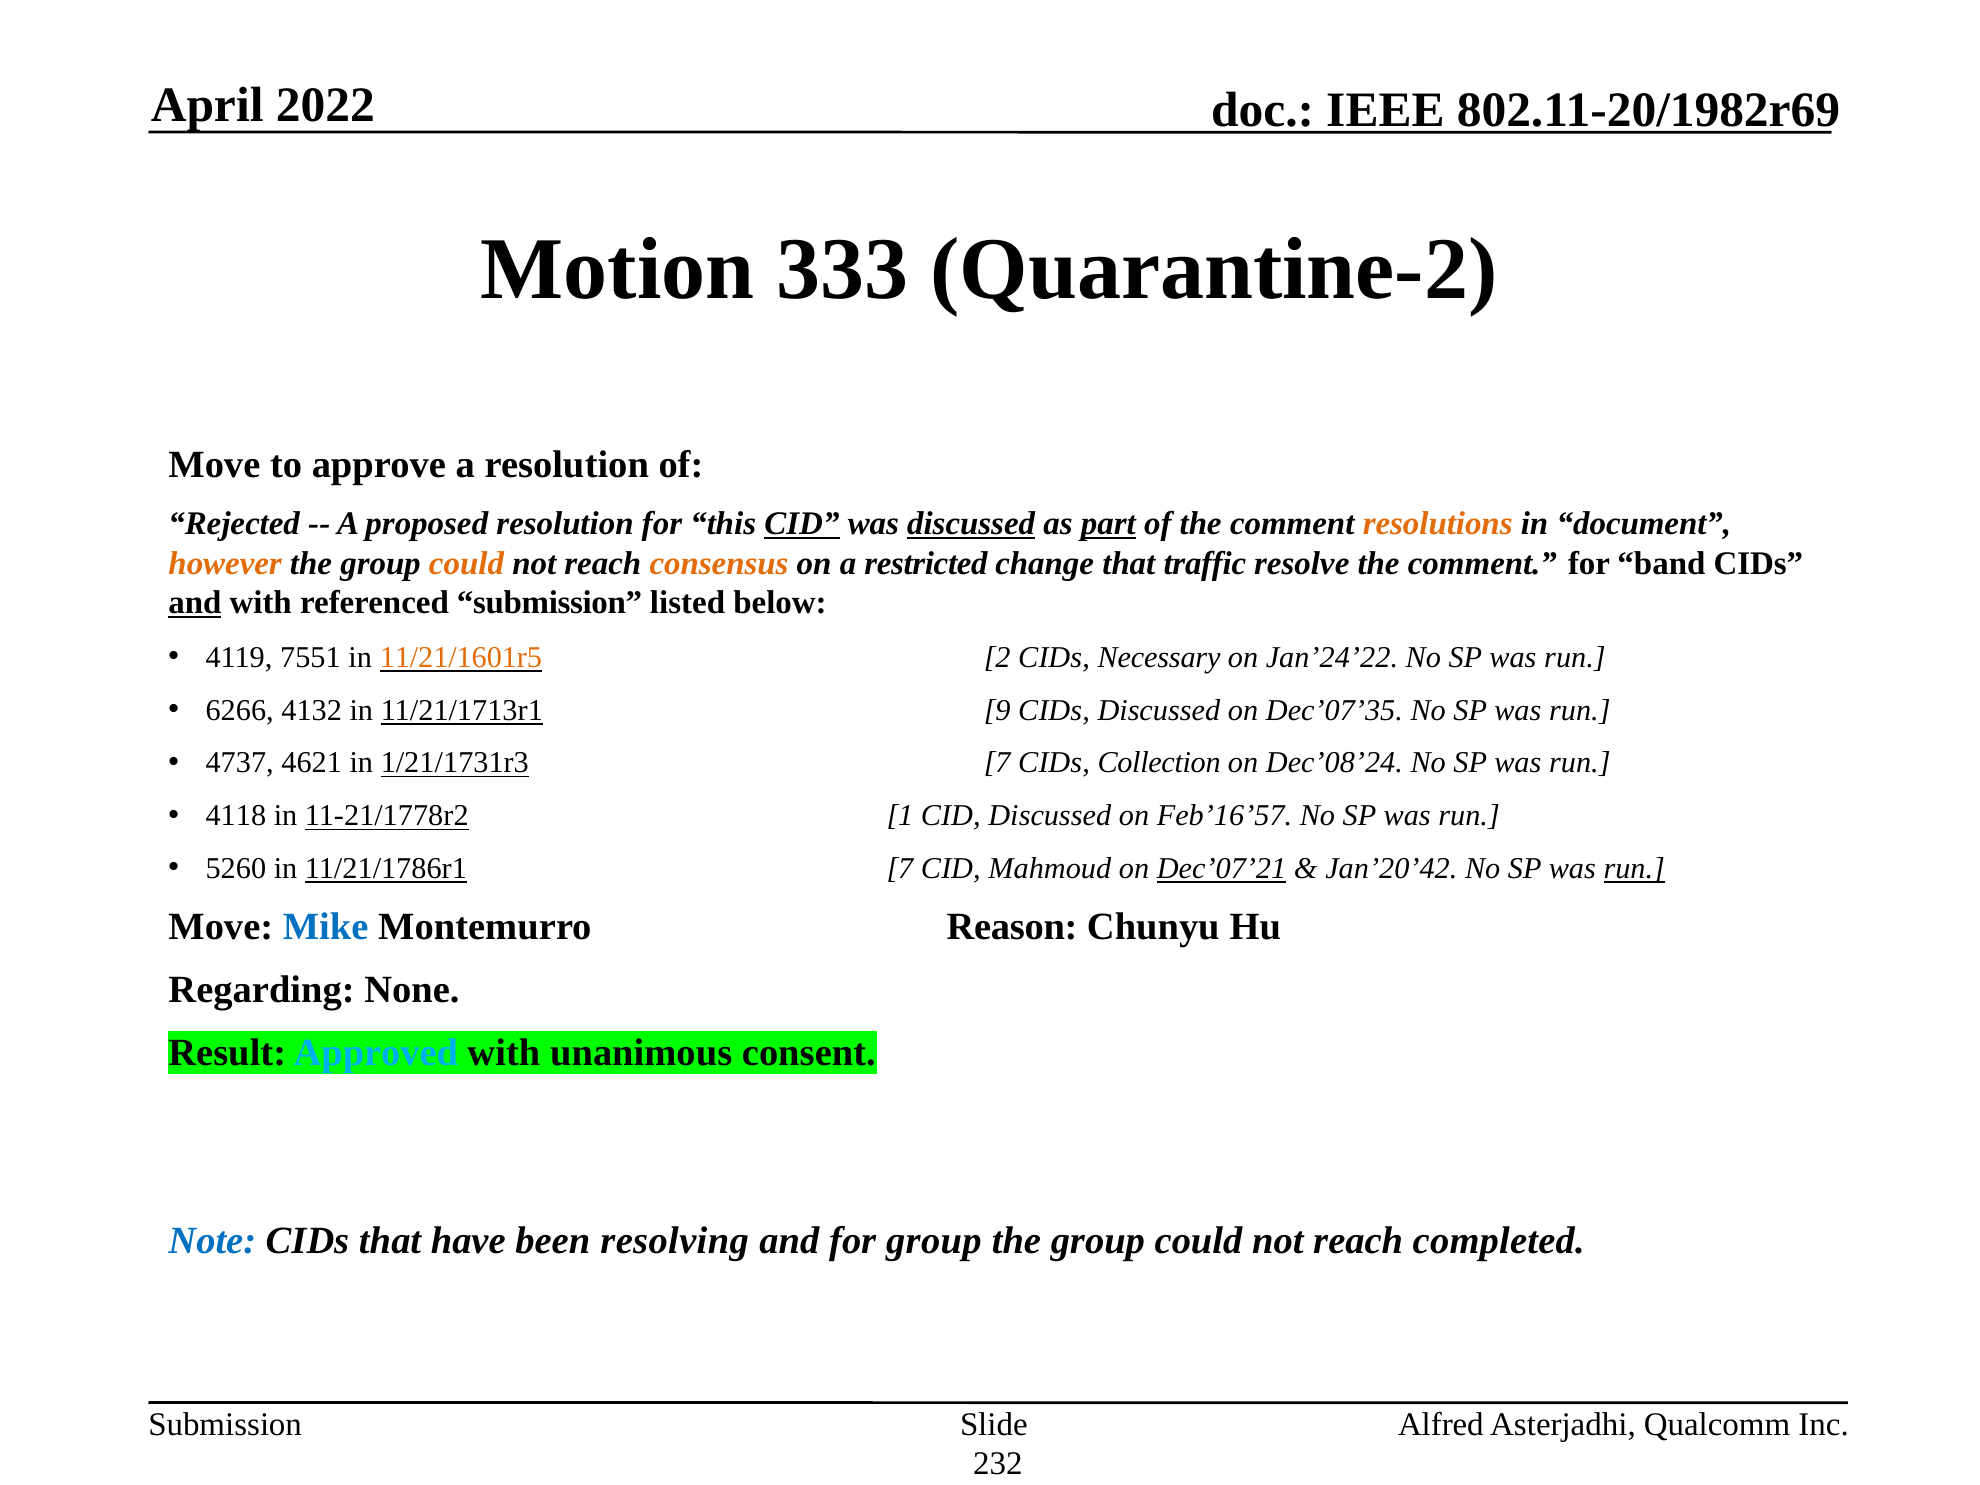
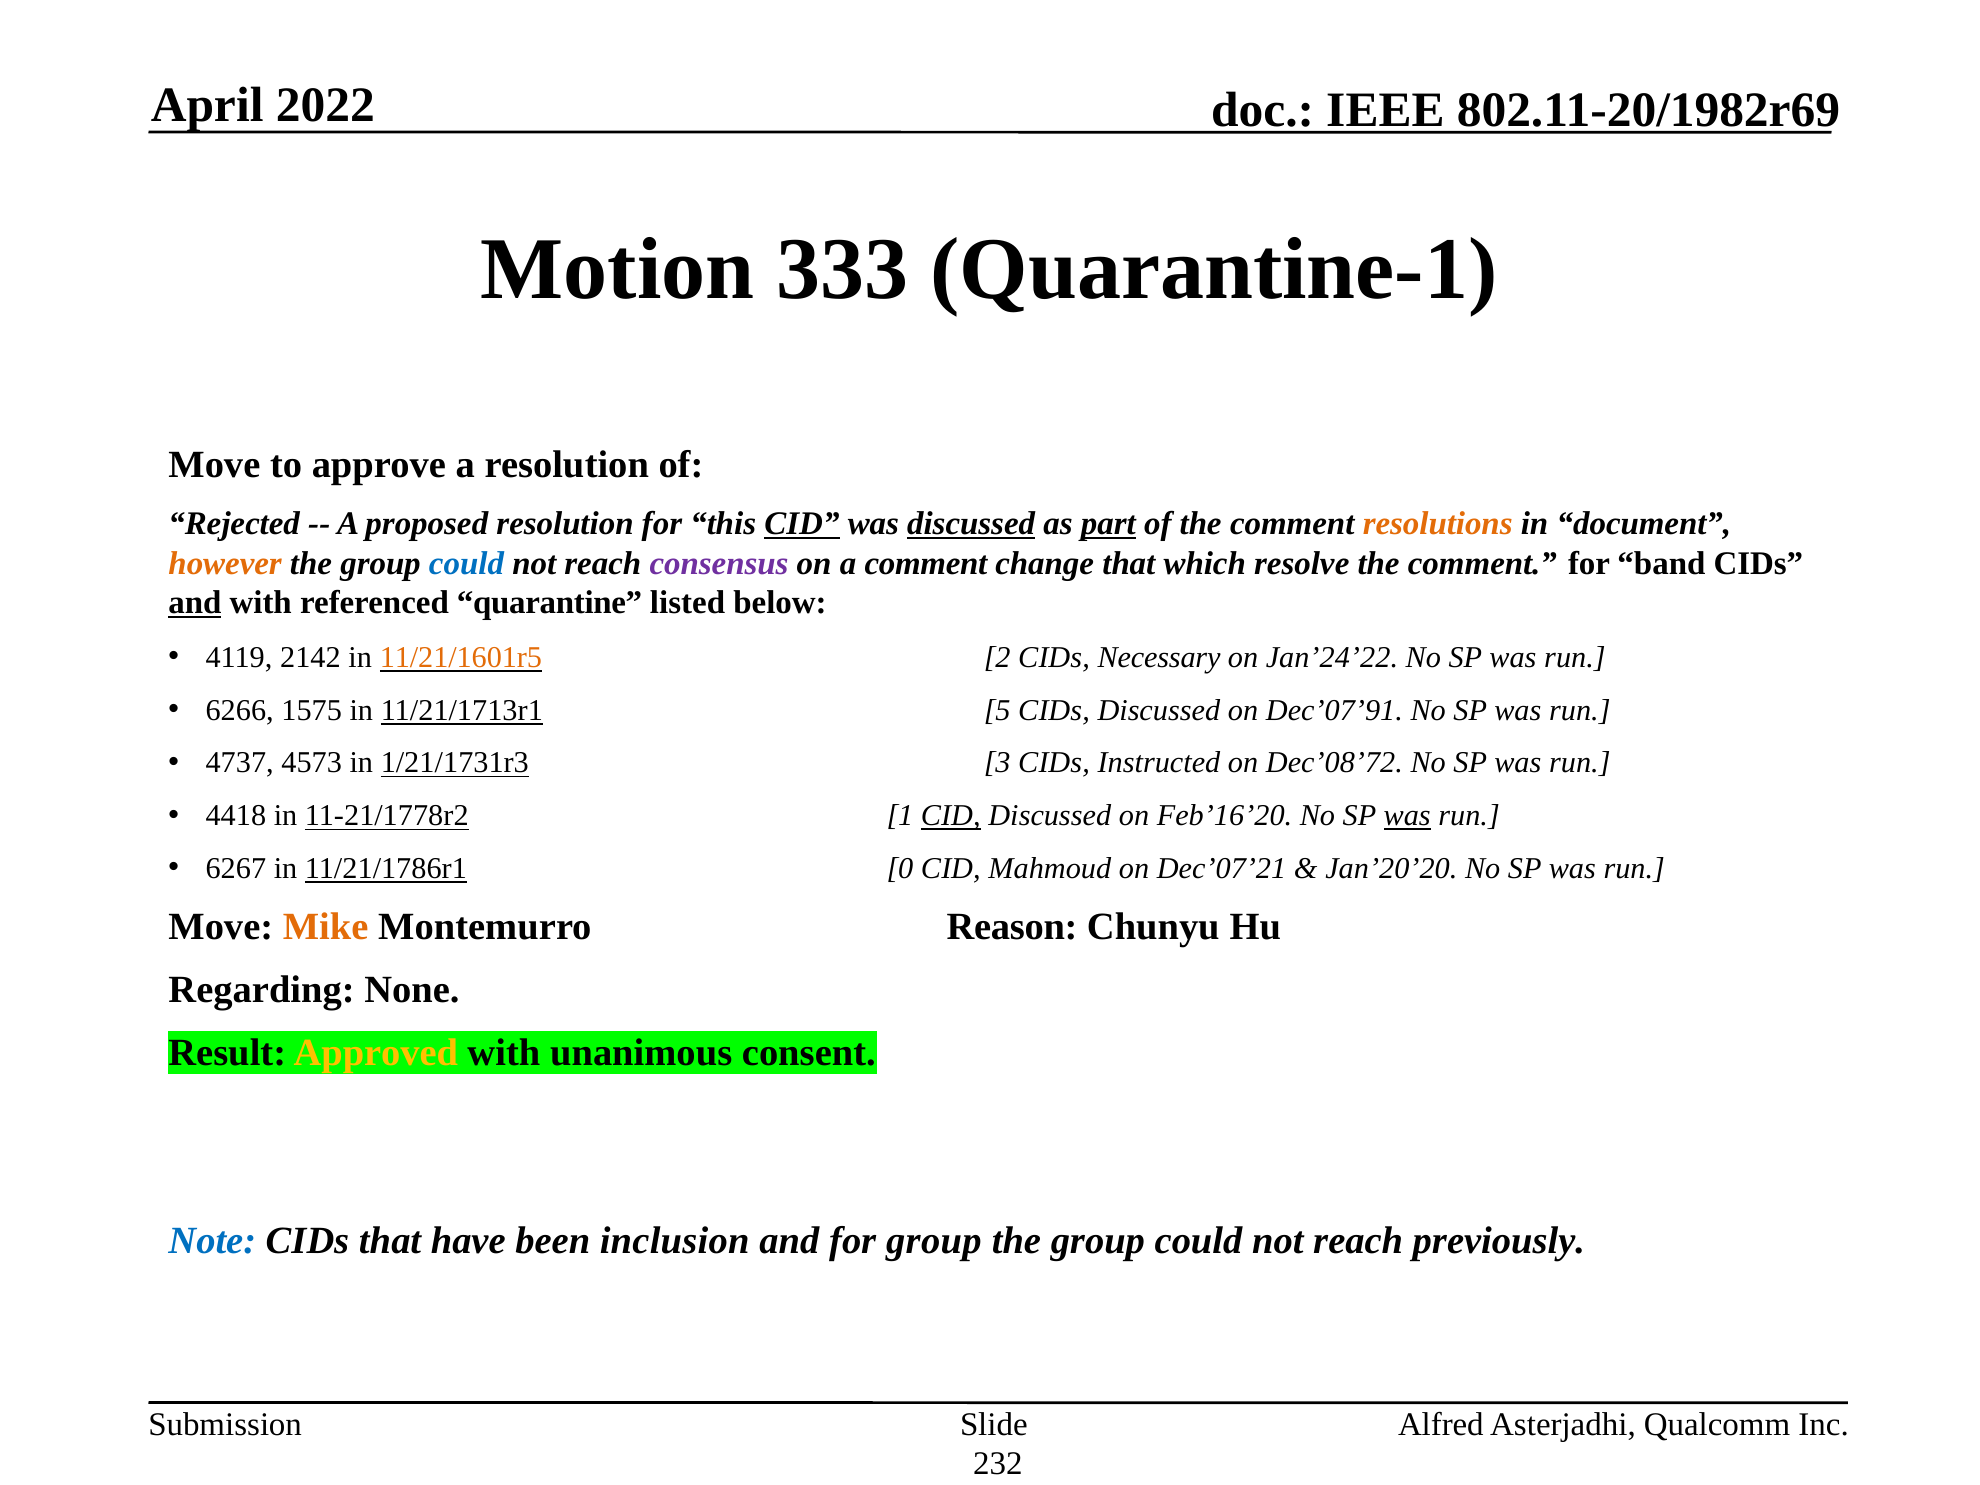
Quarantine-2: Quarantine-2 -> Quarantine-1 (1214, 270)
could colour: orange -> blue (466, 563)
consensus colour: orange -> purple (719, 563)
a restricted: restricted -> comment (926, 563)
traffic: traffic -> which (1205, 563)
referenced submission: submission -> quarantine (550, 603)
7551: 7551 -> 2142 (310, 657)
4132: 4132 -> 1575 (312, 710)
9: 9 -> 5 (997, 710)
Dec’07’35: Dec’07’35 -> Dec’07’91 (1334, 710)
4621: 4621 -> 4573 (312, 763)
1/21/1731r3 7: 7 -> 3 (997, 763)
Collection: Collection -> Instructed (1159, 763)
Dec’08’24: Dec’08’24 -> Dec’08’72 (1334, 763)
4118: 4118 -> 4418 (236, 816)
CID underline: none -> present (951, 816)
Feb’16’57: Feb’16’57 -> Feb’16’20 (1225, 816)
was underline: none -> present (1407, 816)
5260: 5260 -> 6267 (236, 869)
11/21/1786r1 7: 7 -> 0 (900, 869)
Dec’07’21 underline: present -> none (1222, 869)
Jan’20’42: Jan’20’42 -> Jan’20’20 (1391, 869)
run underline: present -> none (1634, 869)
Mike colour: blue -> orange (326, 927)
Approved colour: light blue -> yellow (376, 1053)
resolving: resolving -> inclusion (675, 1241)
completed: completed -> previously (1499, 1241)
